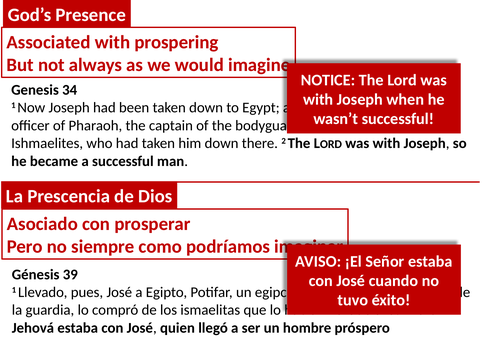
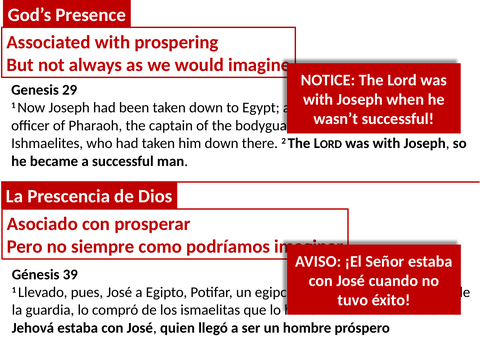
34: 34 -> 29 (70, 90)
